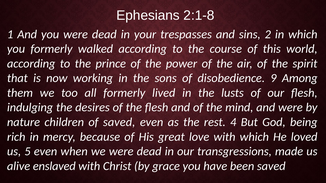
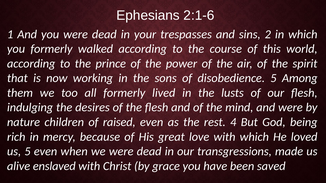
2:1-8: 2:1-8 -> 2:1-6 (199, 15)
disobedience 9: 9 -> 5 (273, 78)
of saved: saved -> raised (119, 122)
